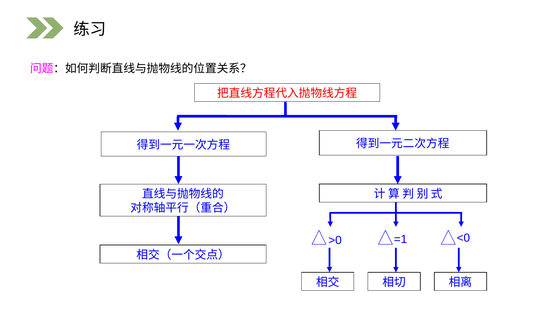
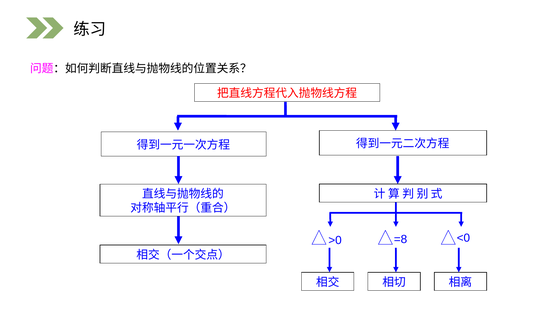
=1: =1 -> =8 (401, 239)
